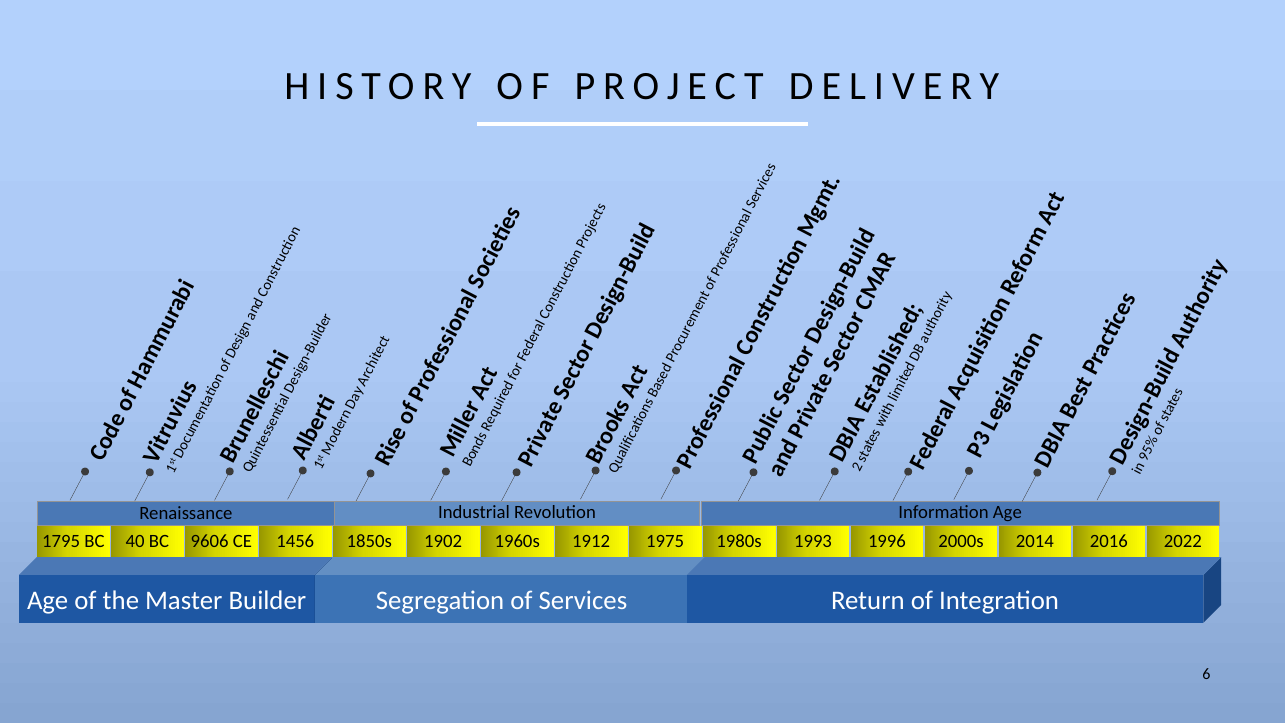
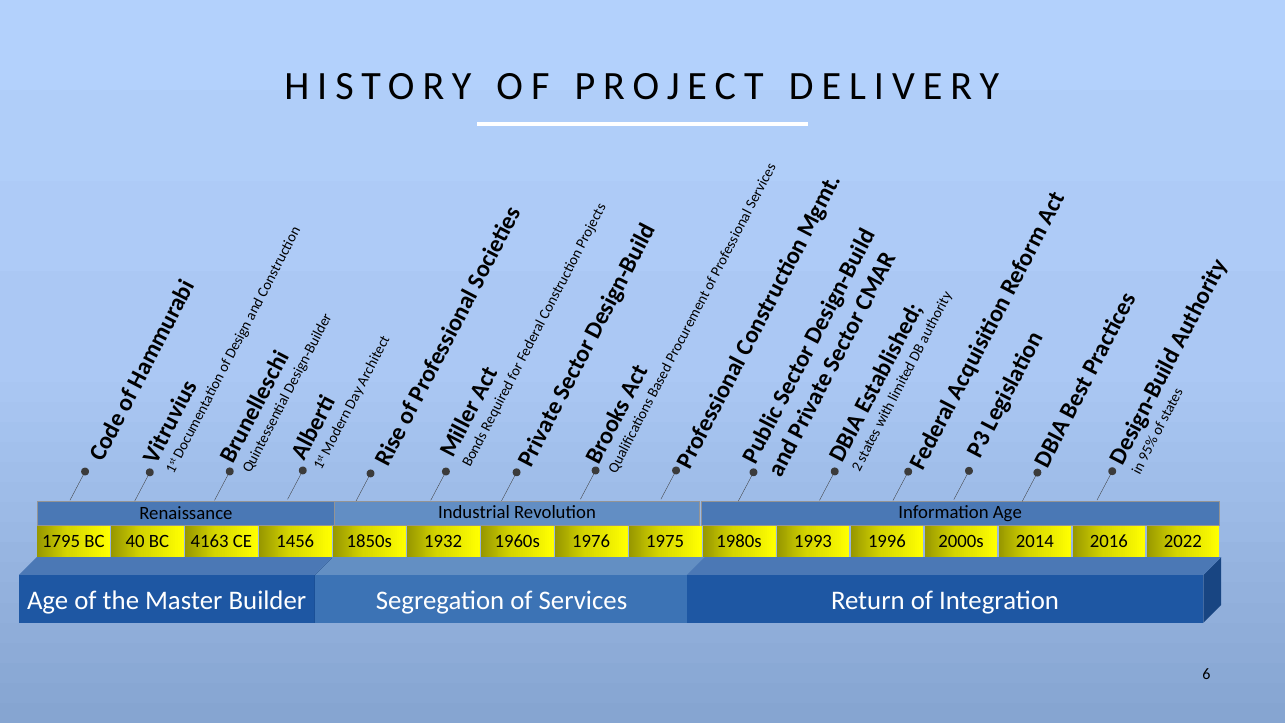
9606: 9606 -> 4163 (210, 541)
1902: 1902 -> 1932 (443, 541)
1912: 1912 -> 1976 (591, 541)
